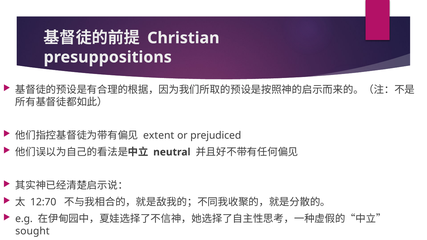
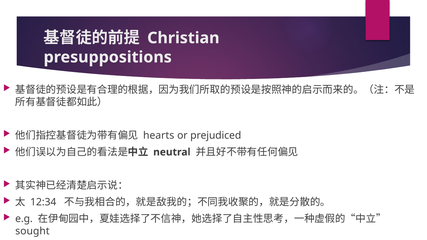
extent: extent -> hearts (159, 136)
12:70: 12:70 -> 12:34 (43, 202)
